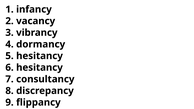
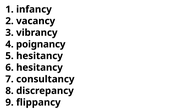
dormancy: dormancy -> poignancy (41, 44)
